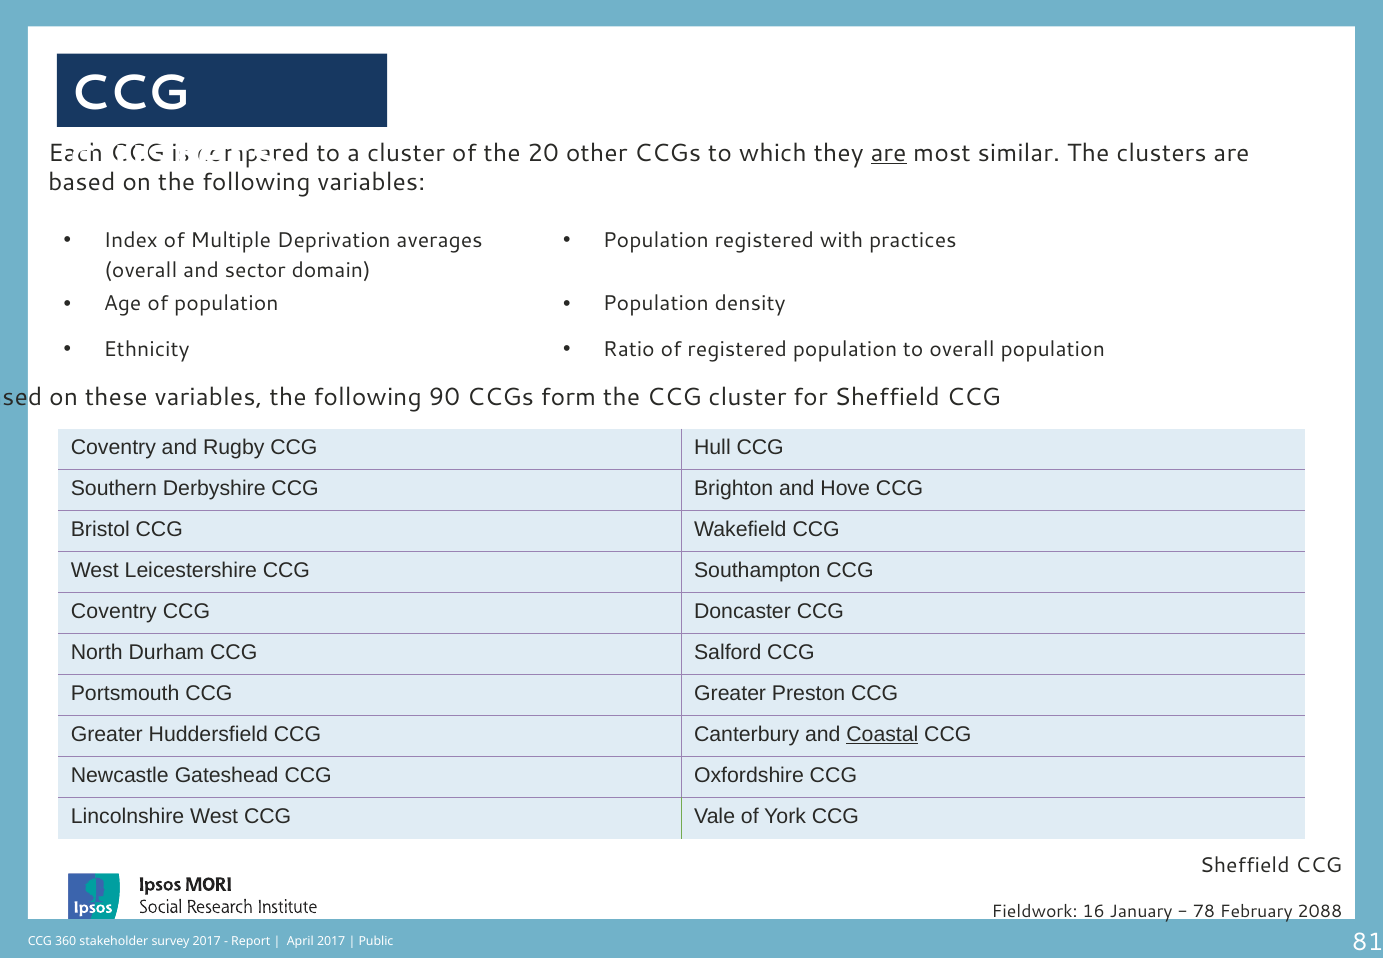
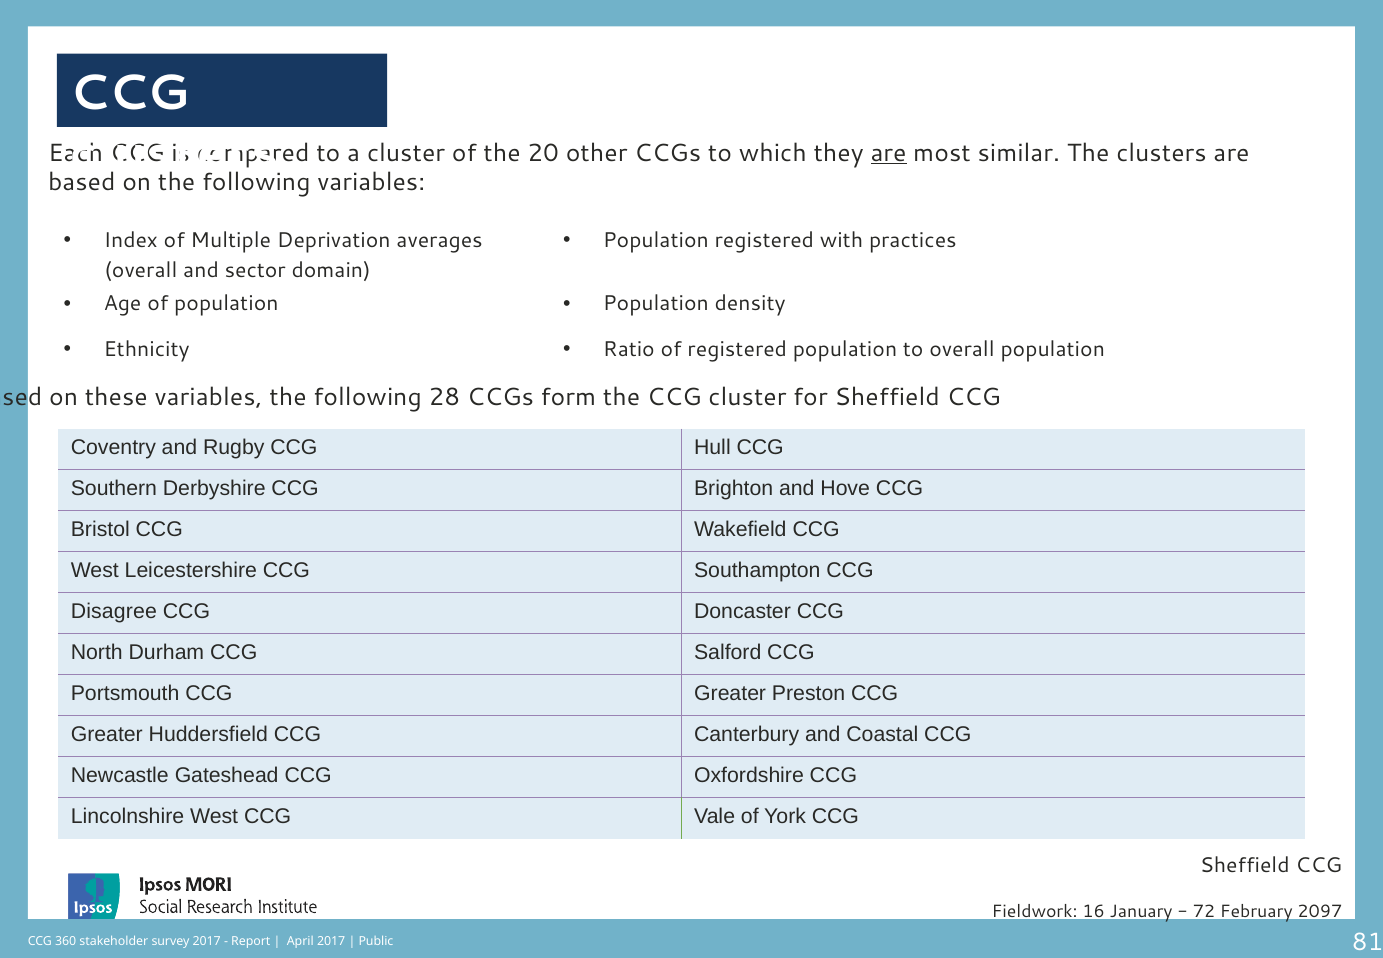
90: 90 -> 28 (444, 397)
Coventry: Coventry -> Disagree (114, 611)
Coastal underline: present -> none (882, 734)
78: 78 -> 72 (1204, 911)
2088: 2088 -> 2097 (1320, 911)
